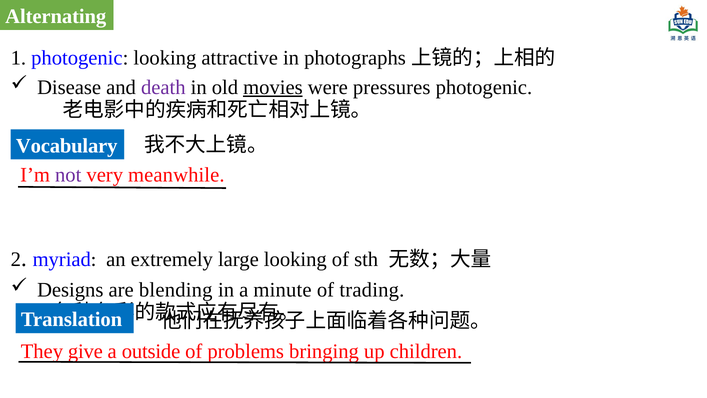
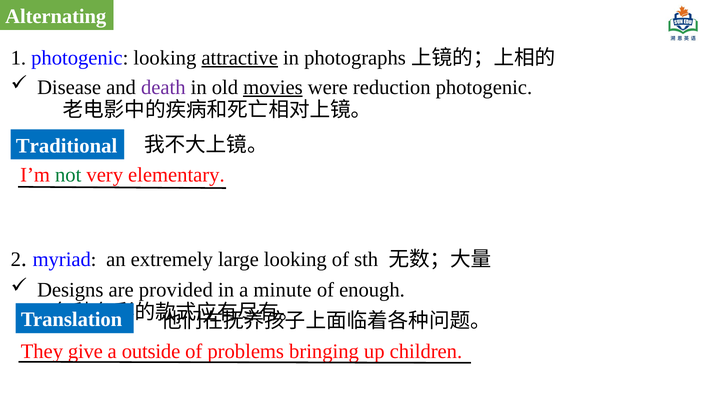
attractive underline: none -> present (240, 58)
pressures: pressures -> reduction (392, 87)
Vocabulary: Vocabulary -> Traditional (67, 146)
not colour: purple -> green (68, 175)
meanwhile: meanwhile -> elementary (176, 175)
blending: blending -> provided (176, 290)
trading: trading -> enough (372, 290)
